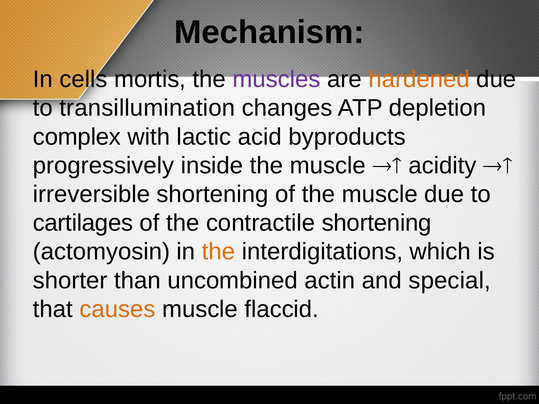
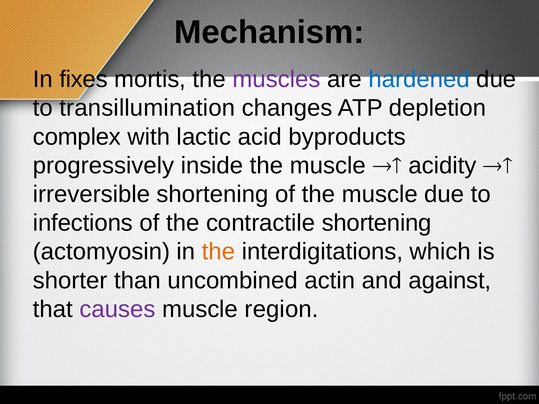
cells: cells -> fixes (84, 79)
hardened colour: orange -> blue (419, 79)
cartilages: cartilages -> infections (83, 223)
special: special -> against (450, 281)
causes colour: orange -> purple (117, 309)
flaccid: flaccid -> region (282, 309)
